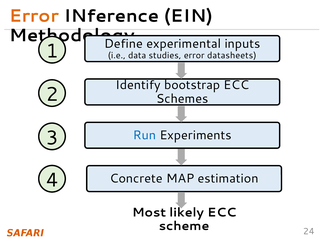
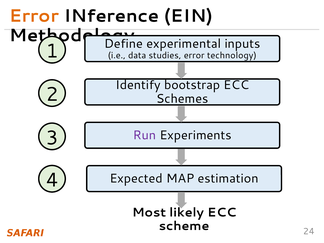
datasheets: datasheets -> technology (232, 55)
Run colour: blue -> purple (145, 135)
Concrete: Concrete -> Expected (136, 179)
